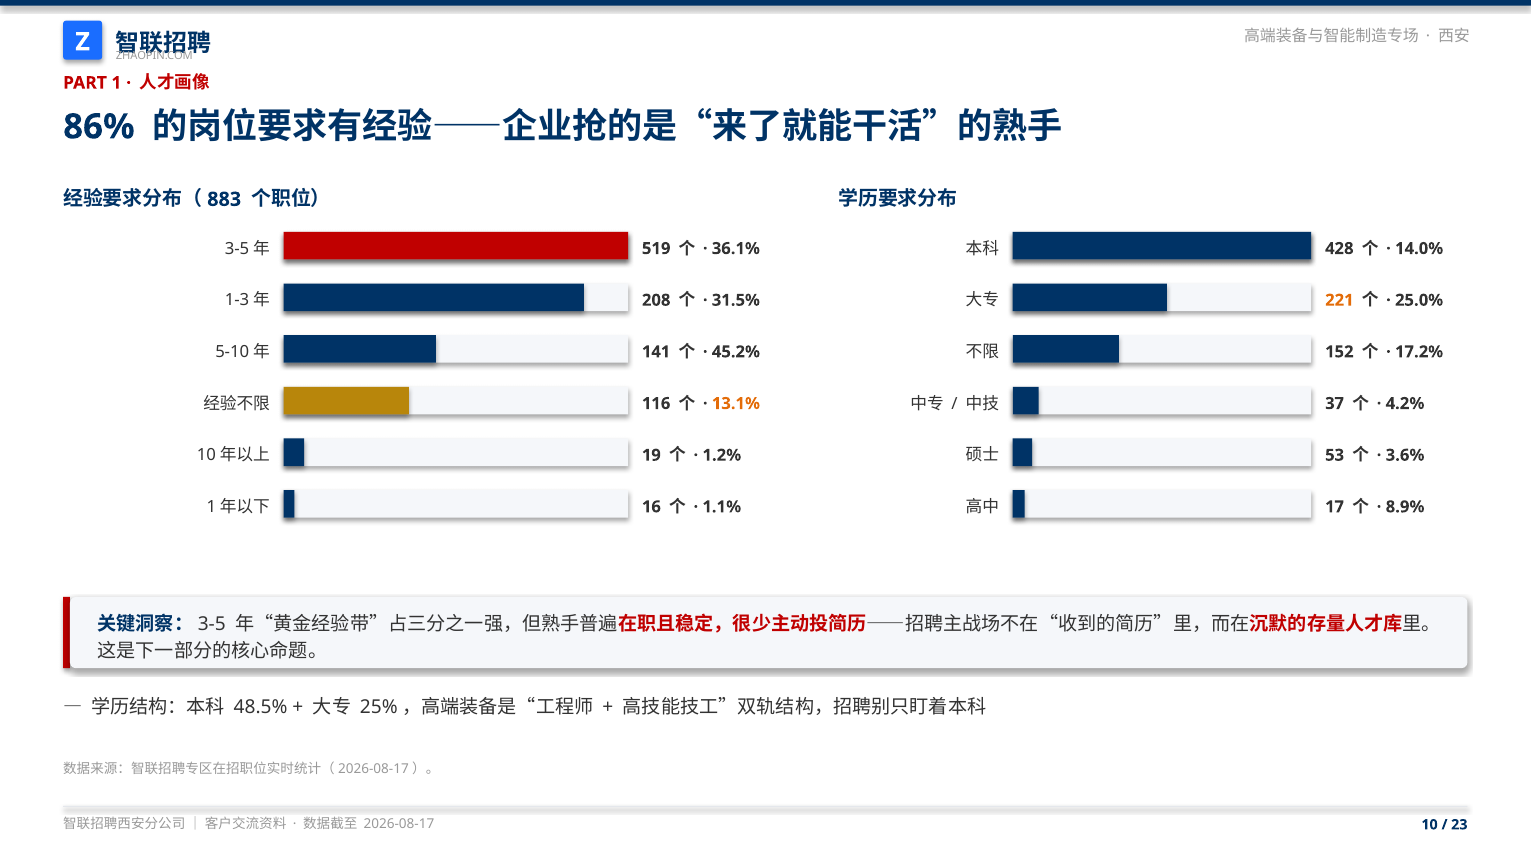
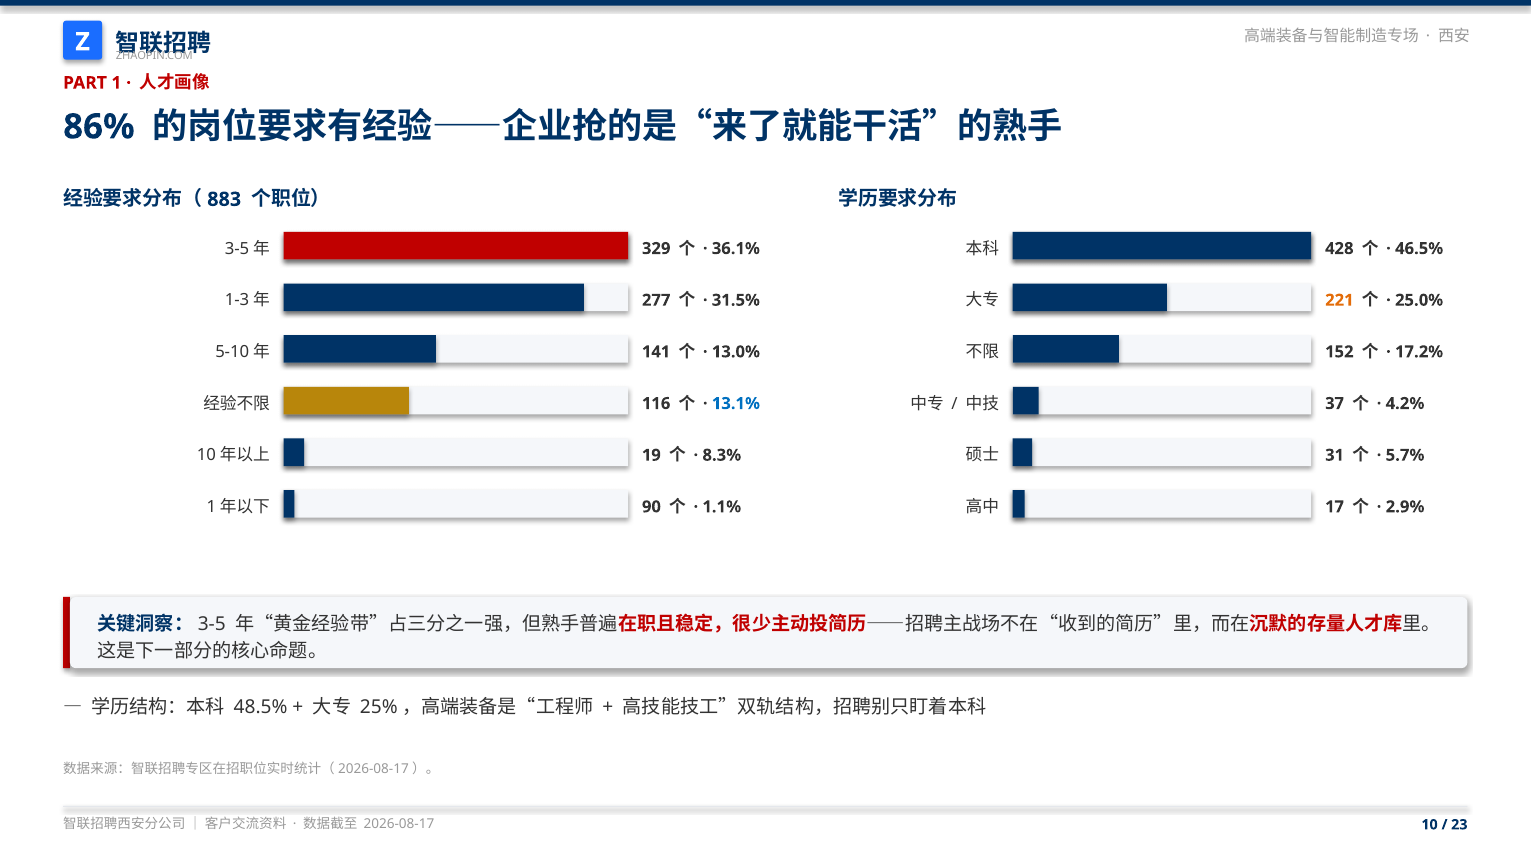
519: 519 -> 329 (656, 249)
14.0%: 14.0% -> 46.5% (1419, 249)
208: 208 -> 277 (656, 300)
45.2%: 45.2% -> 13.0% (736, 352)
13.1% colour: orange -> blue (736, 404)
1.2%: 1.2% -> 8.3% (722, 455)
53: 53 -> 31 (1335, 455)
3.6%: 3.6% -> 5.7% (1405, 455)
16: 16 -> 90 (651, 507)
8.9%: 8.9% -> 2.9% (1405, 507)
